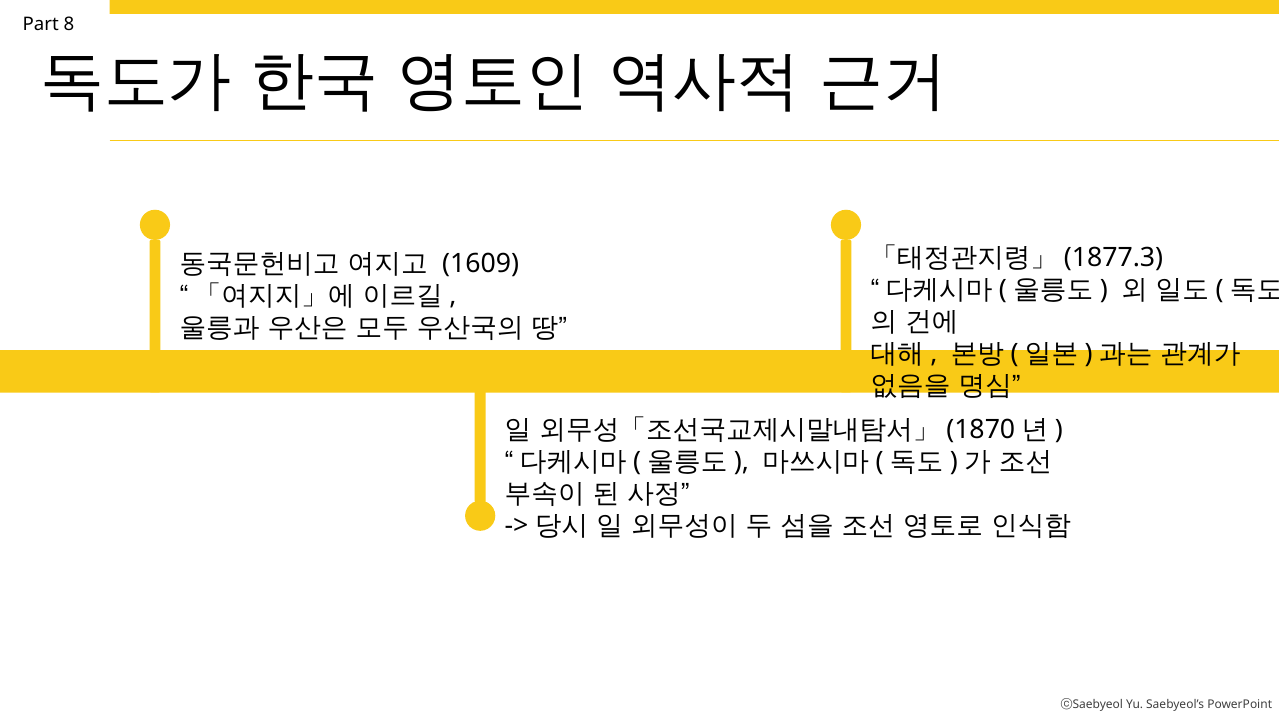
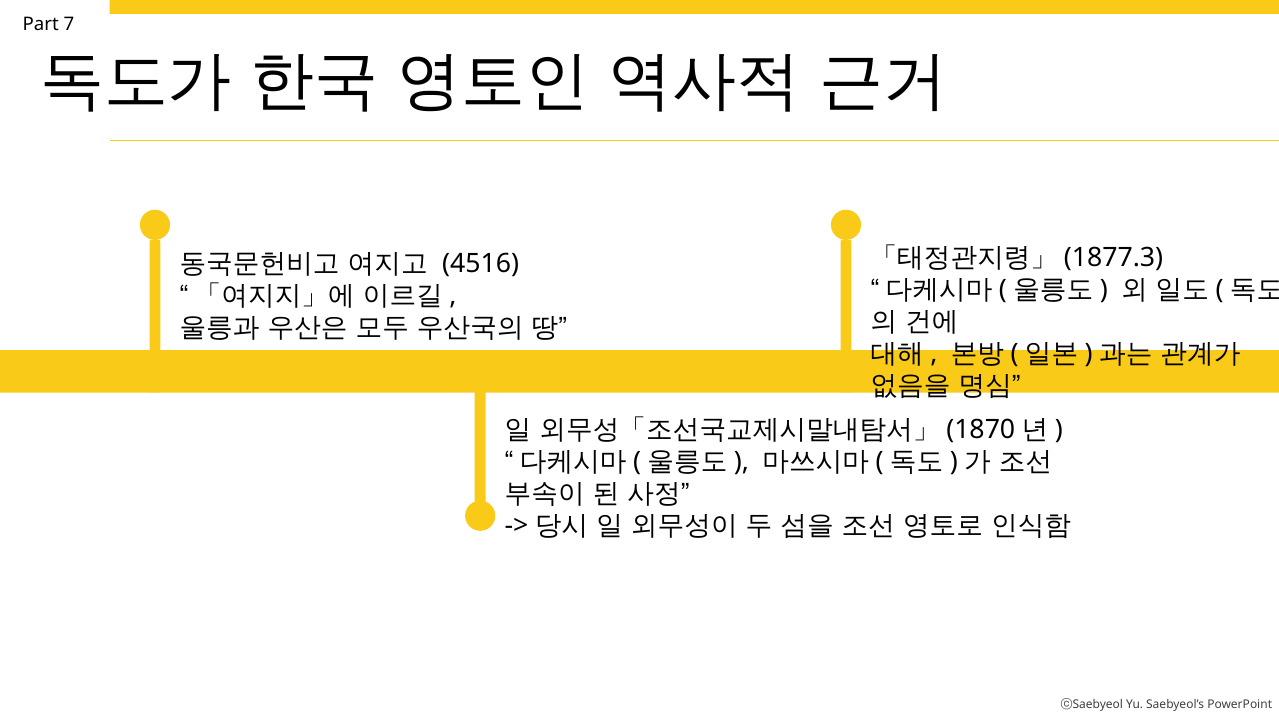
8: 8 -> 7 (69, 24)
1609: 1609 -> 4516 (481, 264)
